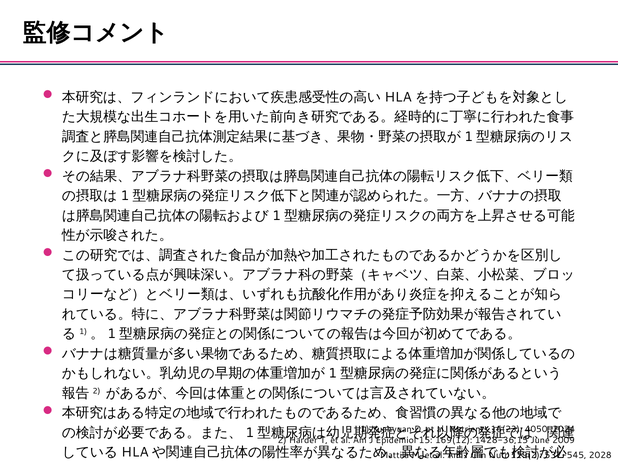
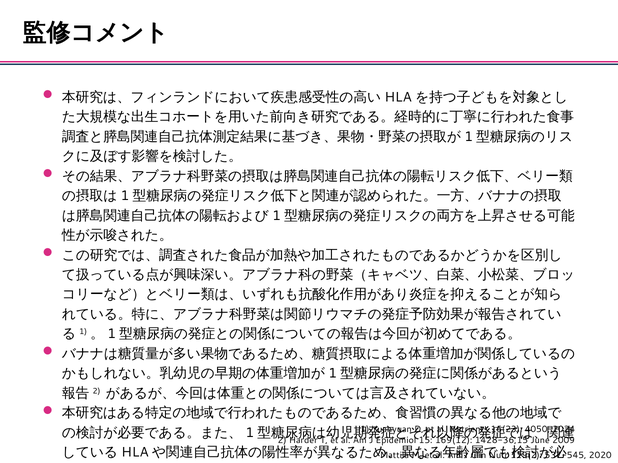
2028: 2028 -> 2020 (600, 456)
